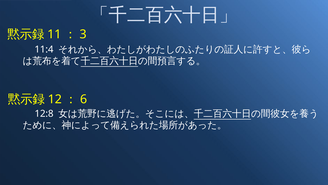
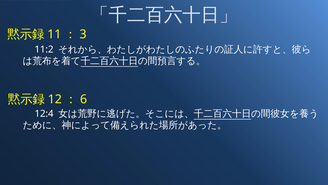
11:4: 11:4 -> 11:2 (44, 49)
12:8: 12:8 -> 12:4 (44, 113)
